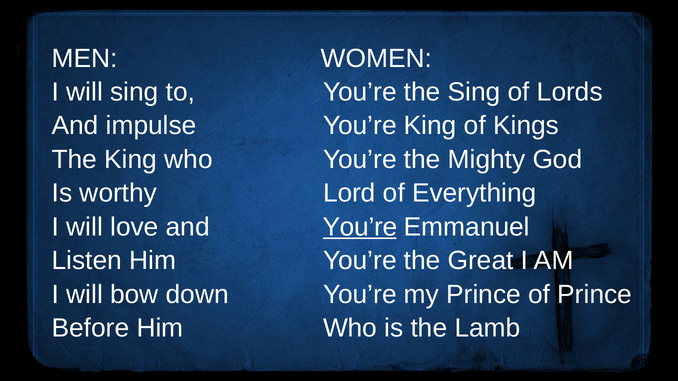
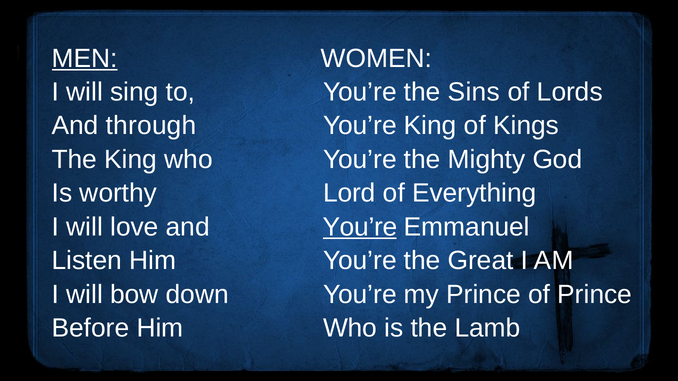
MEN underline: none -> present (85, 58)
the Sing: Sing -> Sins (474, 92)
impulse: impulse -> through (151, 126)
